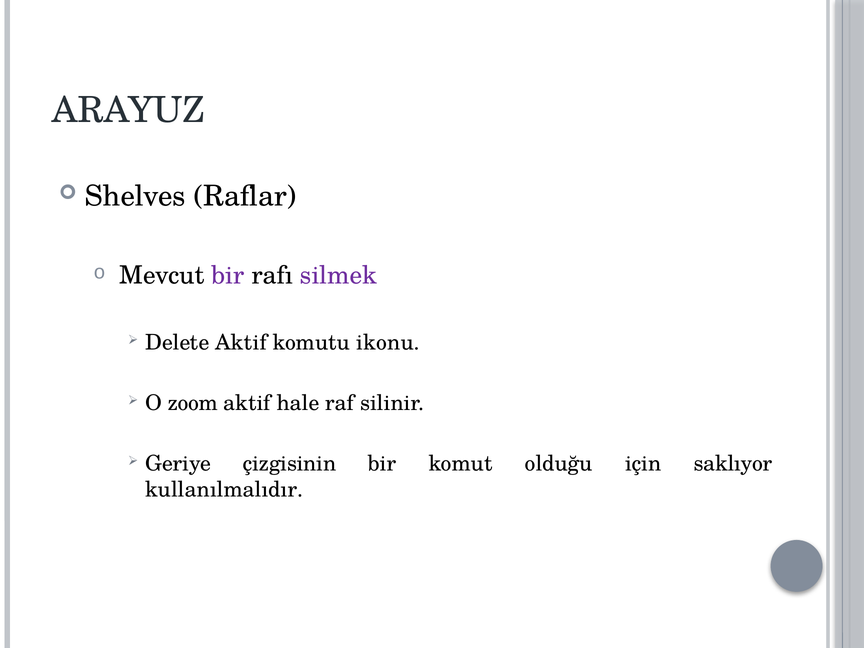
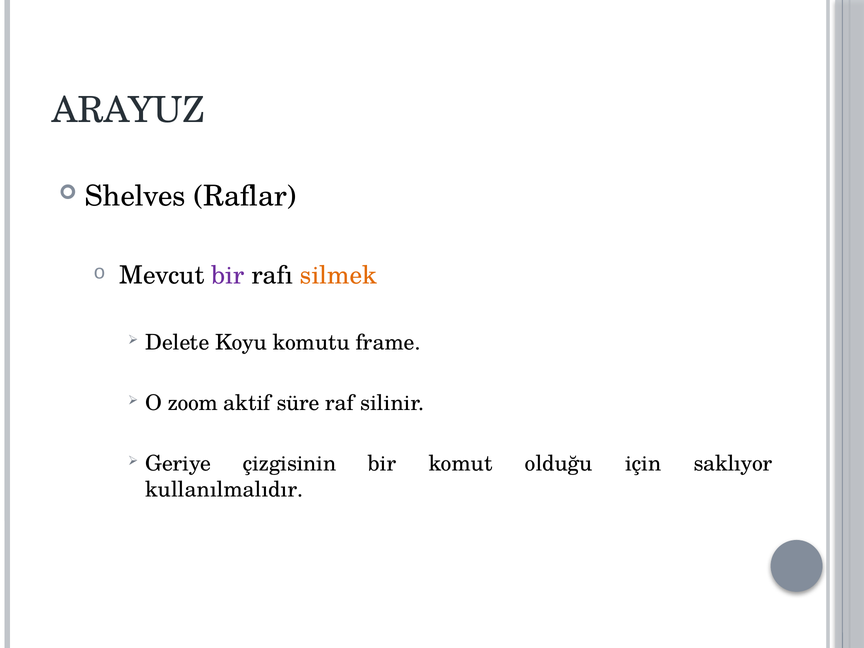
silmek colour: purple -> orange (339, 275)
Delete Aktif: Aktif -> Koyu (241, 343)
ikonu: ikonu -> frame (388, 343)
hale: hale -> süre (298, 403)
